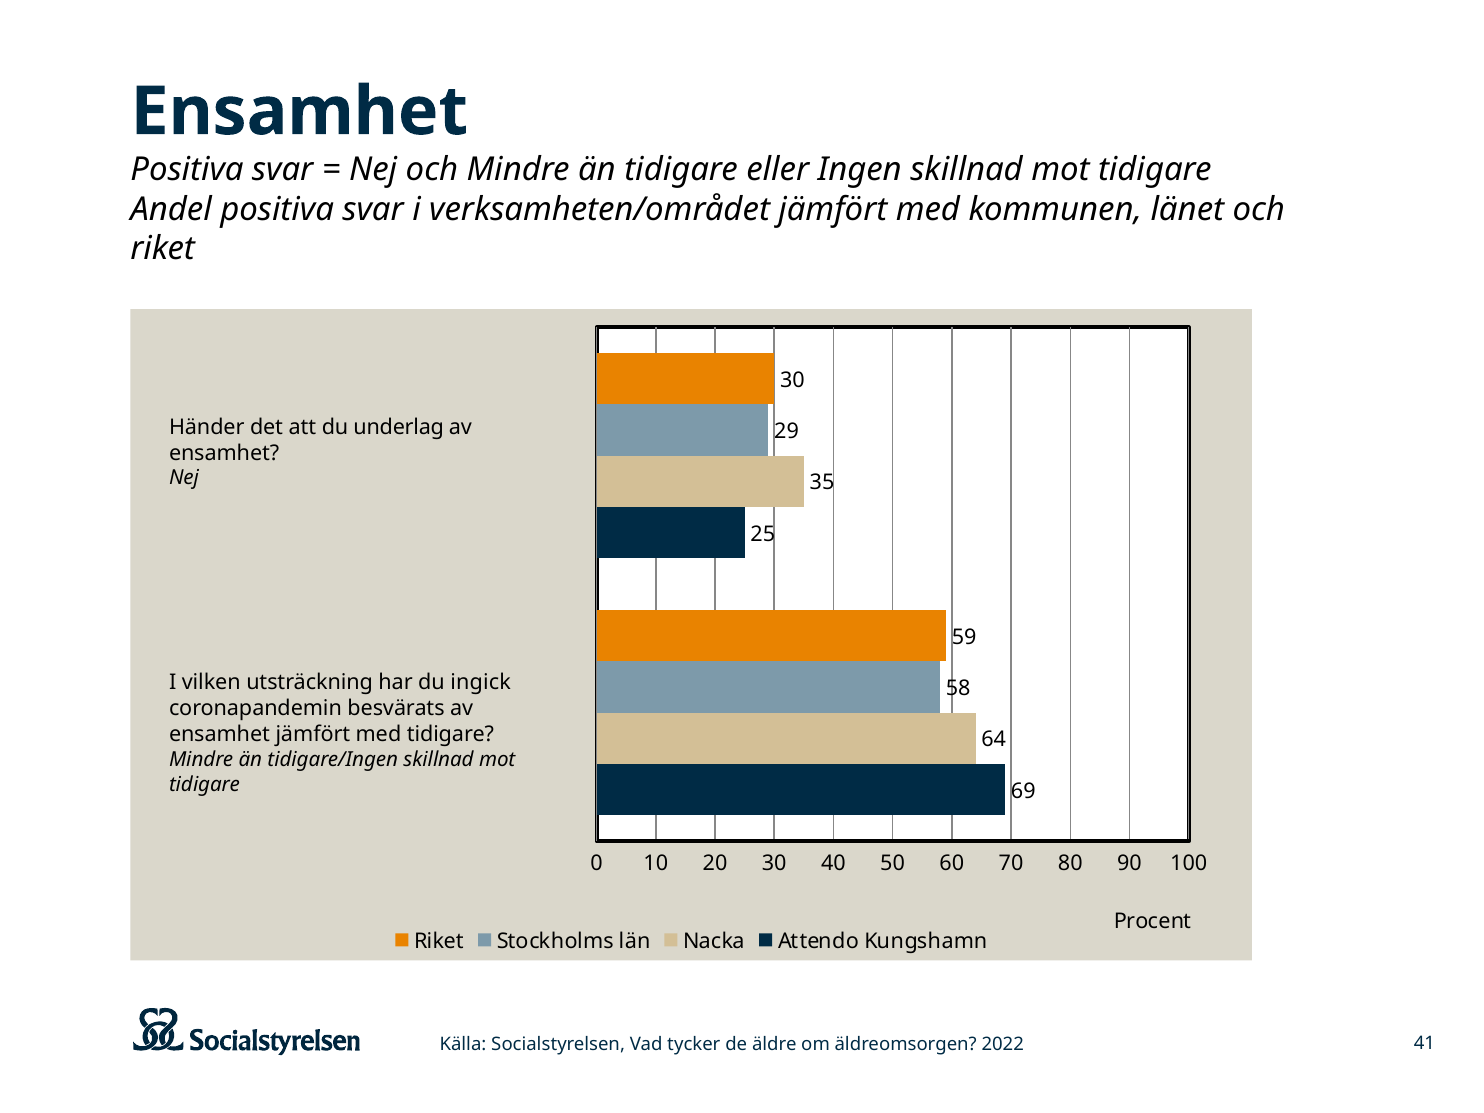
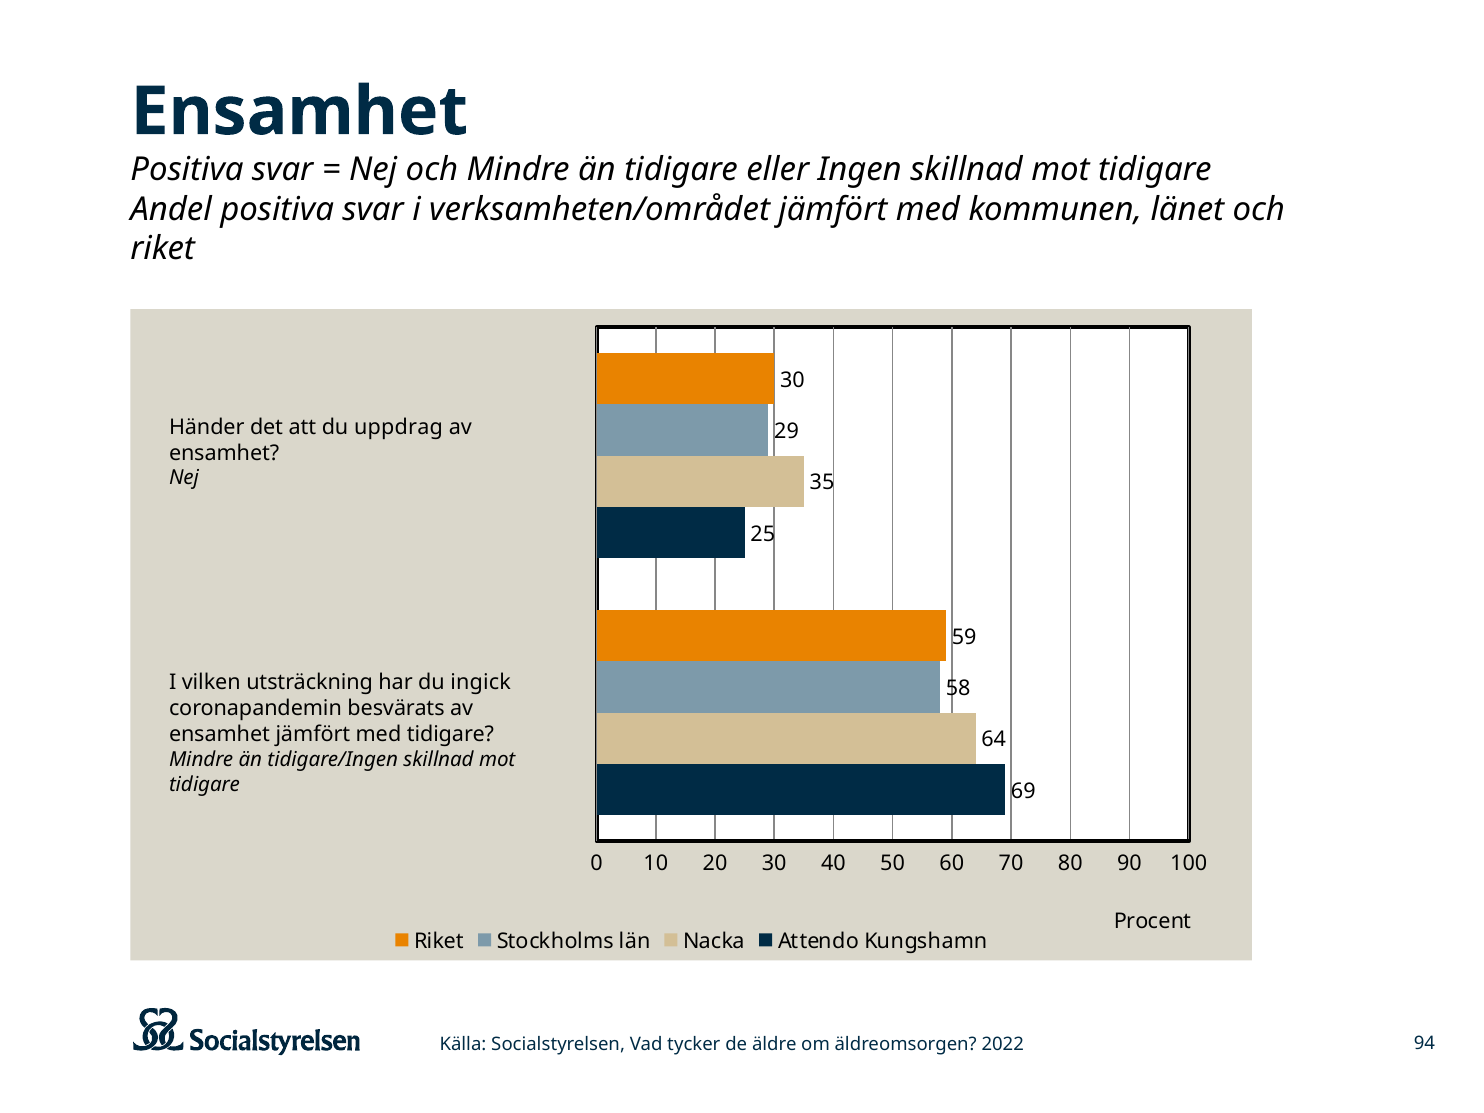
underlag: underlag -> uppdrag (398, 427)
41: 41 -> 94 (1424, 1043)
